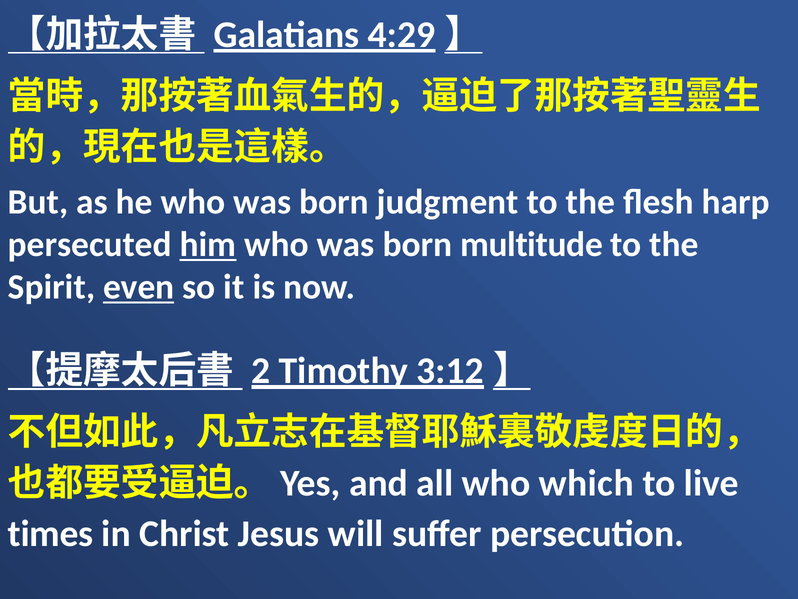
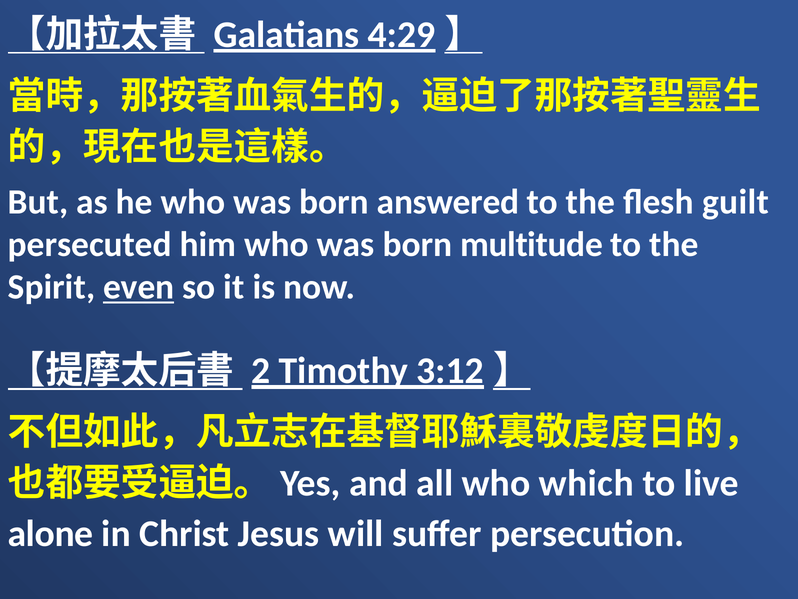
judgment: judgment -> answered (448, 202)
harp: harp -> guilt (736, 202)
him underline: present -> none (208, 244)
times: times -> alone (51, 533)
